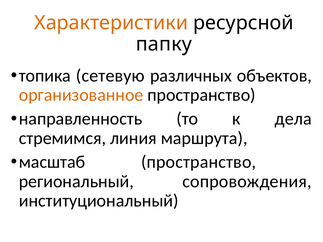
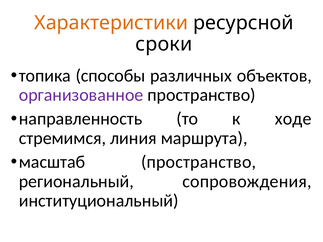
папку: папку -> сроки (164, 44)
сетевую: сетевую -> способы (110, 76)
организованное colour: orange -> purple (81, 95)
дела: дела -> ходе (293, 119)
